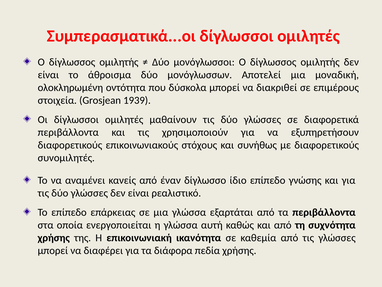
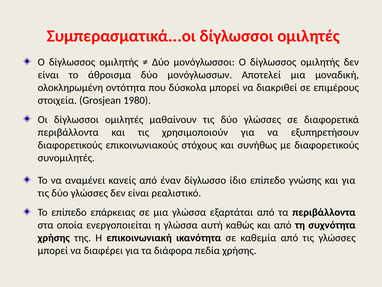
1939: 1939 -> 1980 (137, 100)
